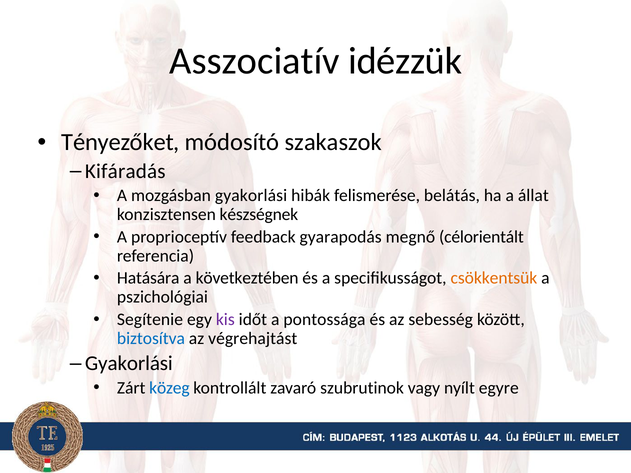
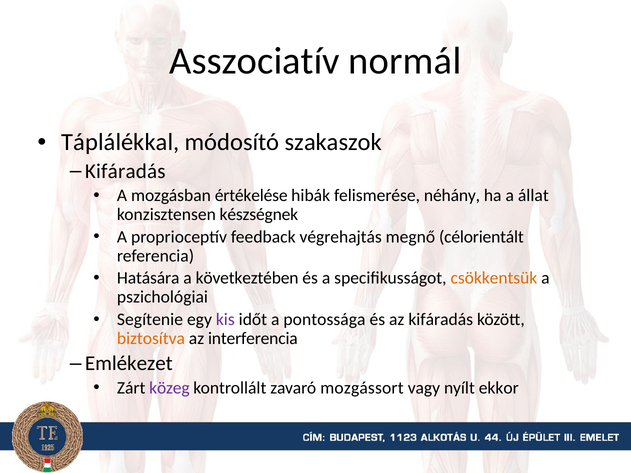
idézzük: idézzük -> normál (405, 61)
Tényezőket: Tényezőket -> Táplálékkal (120, 142)
mozgásban gyakorlási: gyakorlási -> értékelése (251, 196)
belátás: belátás -> néhány (452, 196)
gyarapodás: gyarapodás -> végrehajtás (341, 237)
az sebesség: sebesség -> kifáradás (441, 320)
biztosítva colour: blue -> orange (151, 339)
végrehajtást: végrehajtást -> interferencia (253, 339)
Gyakorlási: Gyakorlási -> Emlékezet (129, 364)
közeg colour: blue -> purple (169, 388)
szubrutinok: szubrutinok -> mozgássort (362, 388)
egyre: egyre -> ekkor (499, 388)
